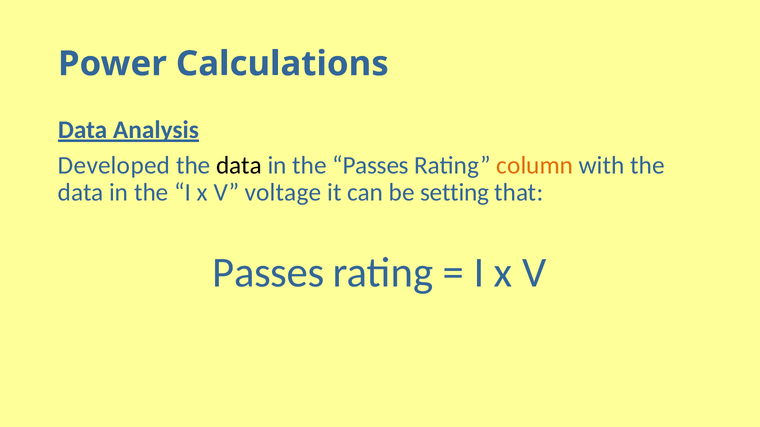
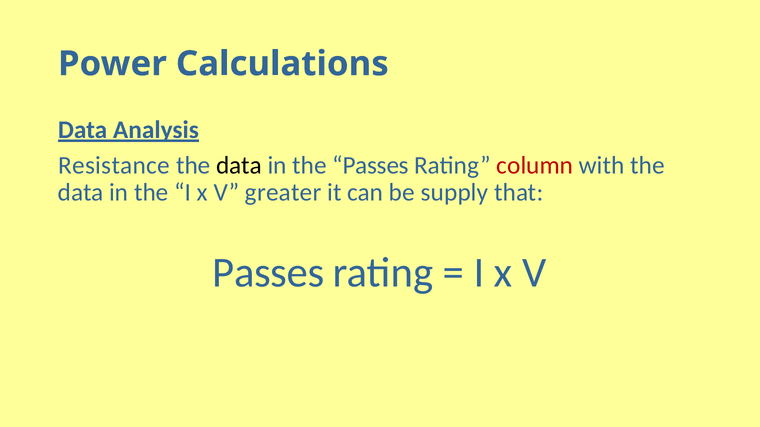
Developed: Developed -> Resistance (114, 165)
column colour: orange -> red (535, 165)
voltage: voltage -> greater (283, 193)
setting: setting -> supply (454, 193)
